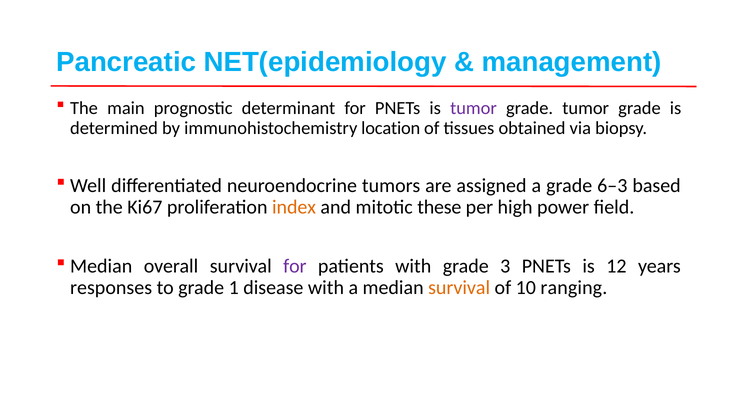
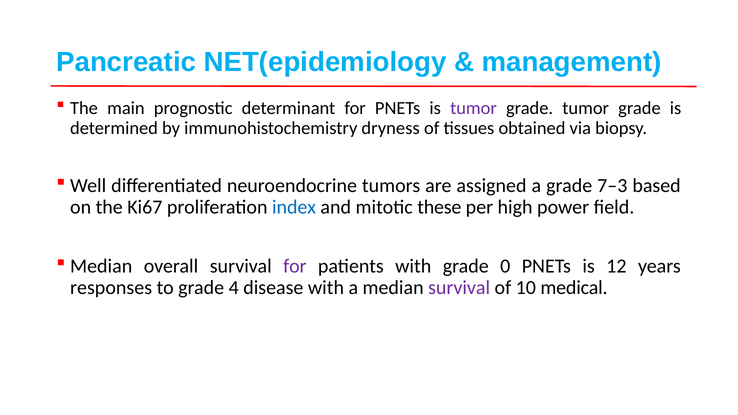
location: location -> dryness (391, 128)
6–3: 6–3 -> 7–3 (612, 186)
index colour: orange -> blue (294, 207)
3: 3 -> 0 (505, 266)
1: 1 -> 4 (234, 288)
survival colour: orange -> purple (459, 288)
ranging: ranging -> medical (574, 288)
